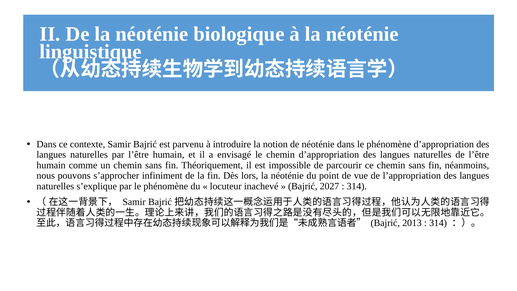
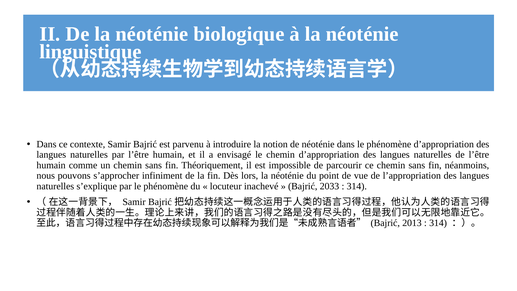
2027: 2027 -> 2033 (329, 186)
